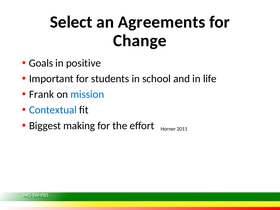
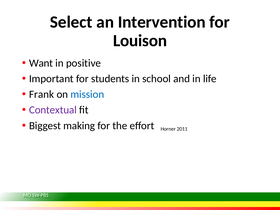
Agreements: Agreements -> Intervention (162, 22)
Change: Change -> Louison (140, 41)
Goals: Goals -> Want (41, 63)
Contextual colour: blue -> purple (53, 110)
